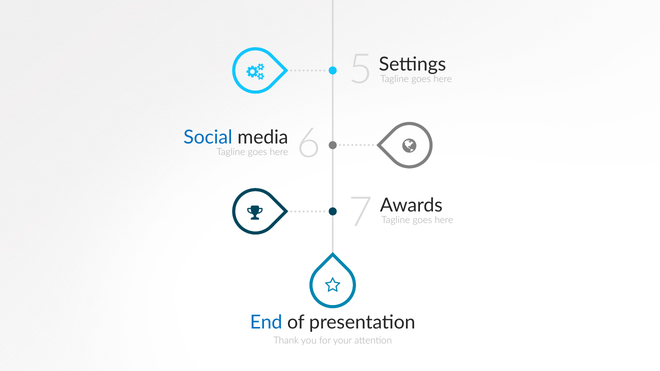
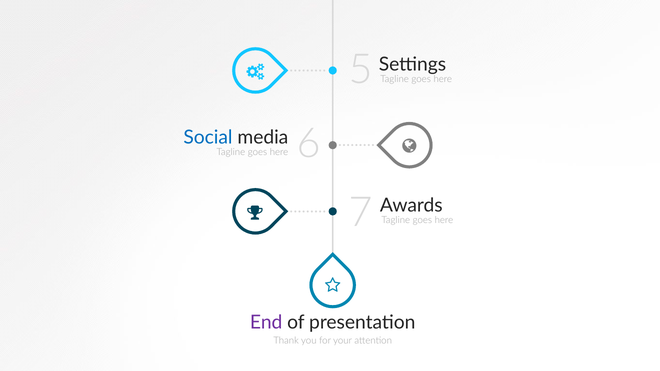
End colour: blue -> purple (266, 323)
